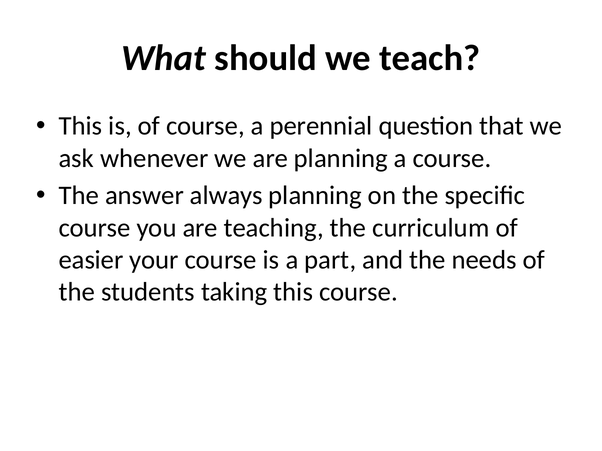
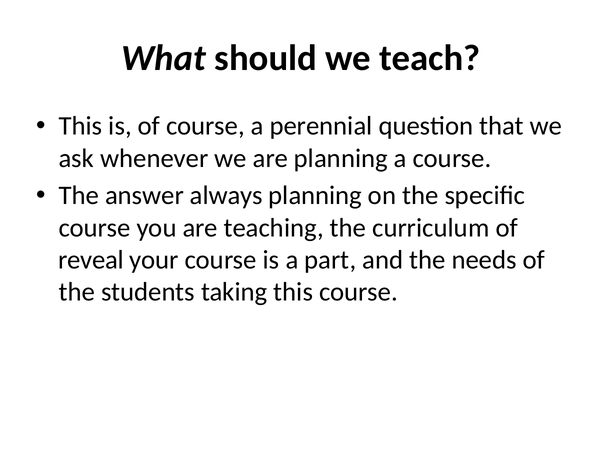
easier: easier -> reveal (91, 260)
